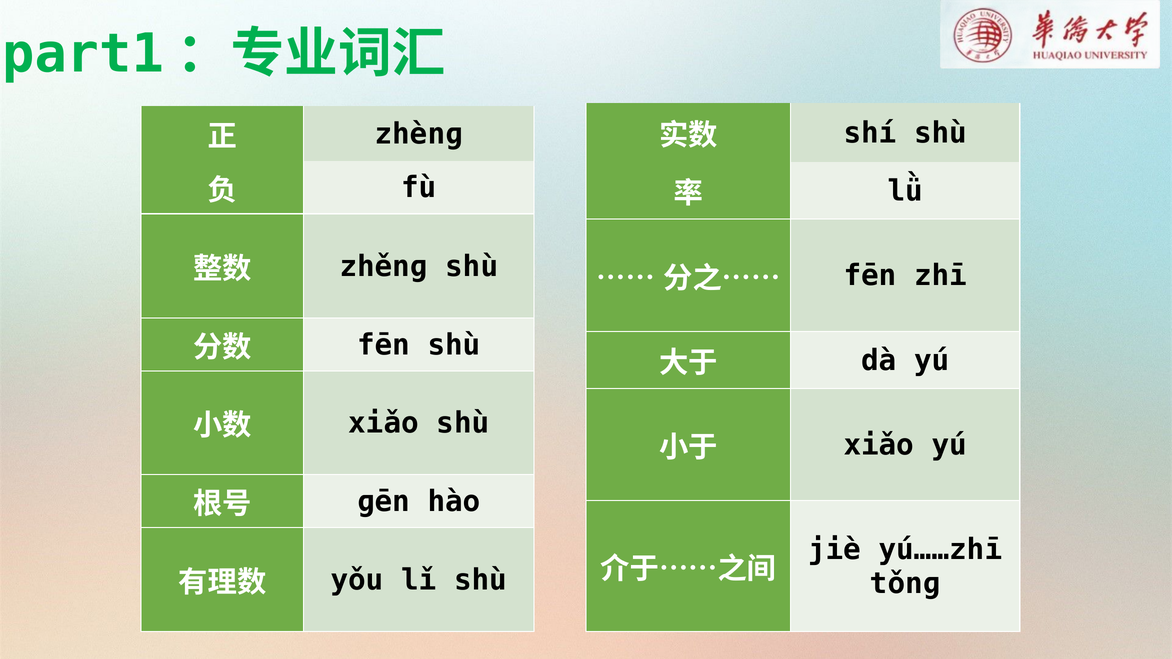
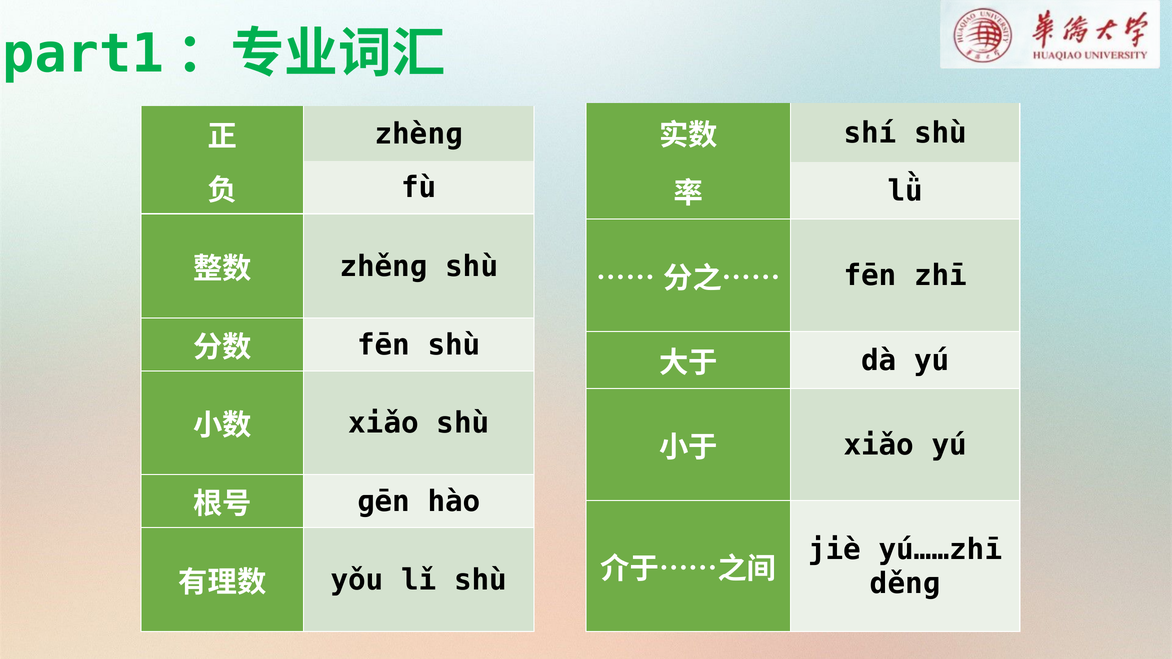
tǒnɡ: tǒnɡ -> děnɡ (905, 584)
